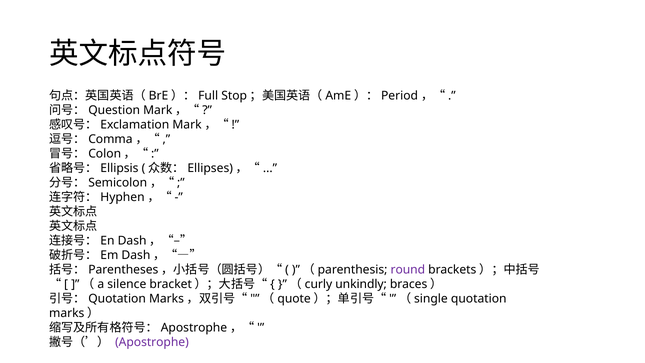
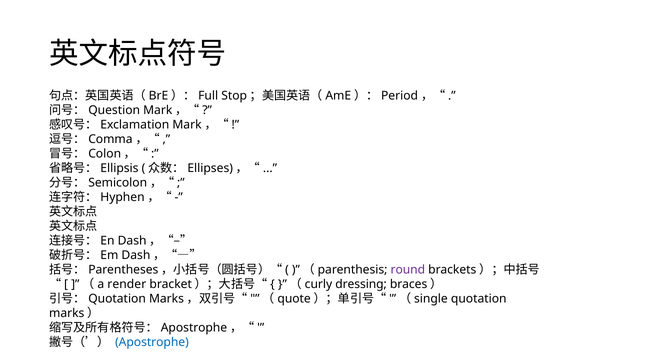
silence: silence -> render (127, 284)
unkindly: unkindly -> dressing (361, 284)
Apostrophe colour: purple -> blue (152, 342)
